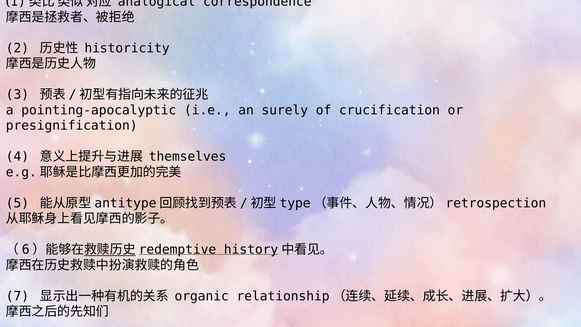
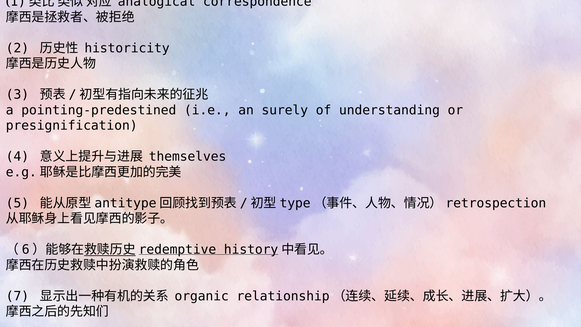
pointing-apocalyptic: pointing-apocalyptic -> pointing-predestined (99, 110)
crucification: crucification -> understanding (389, 110)
